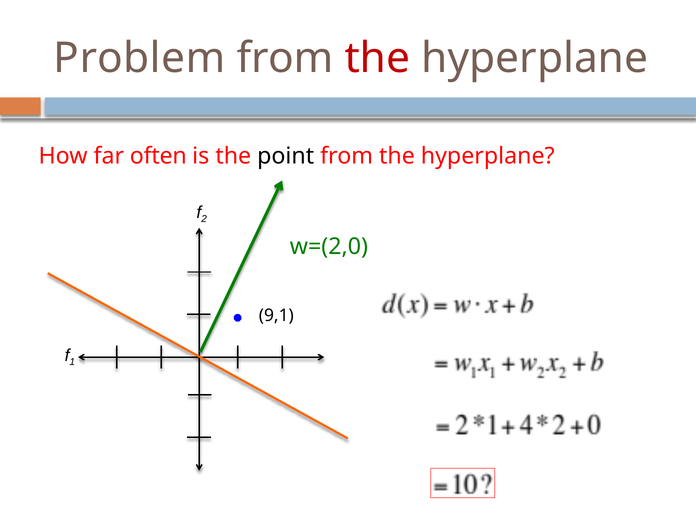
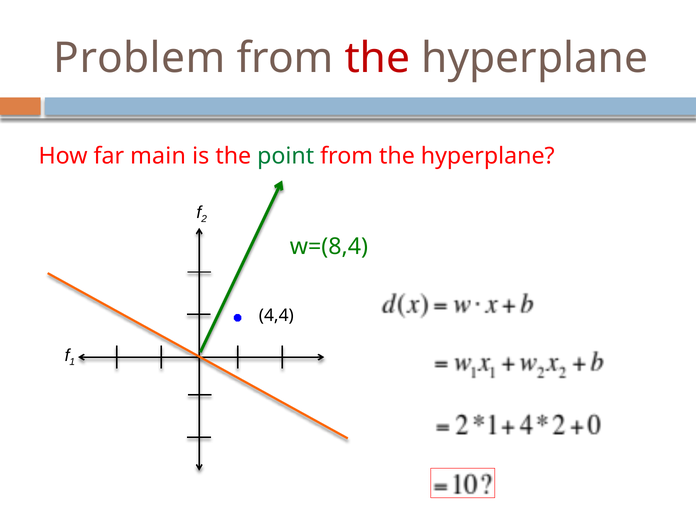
often: often -> main (158, 156)
point colour: black -> green (286, 156)
w=(2,0: w=(2,0 -> w=(8,4 (329, 247)
9,1: 9,1 -> 4,4 (276, 315)
